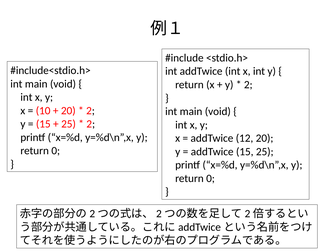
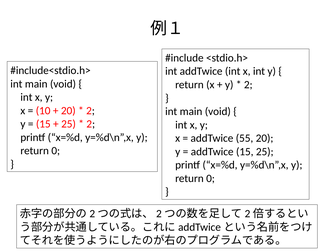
12: 12 -> 55 (245, 138)
